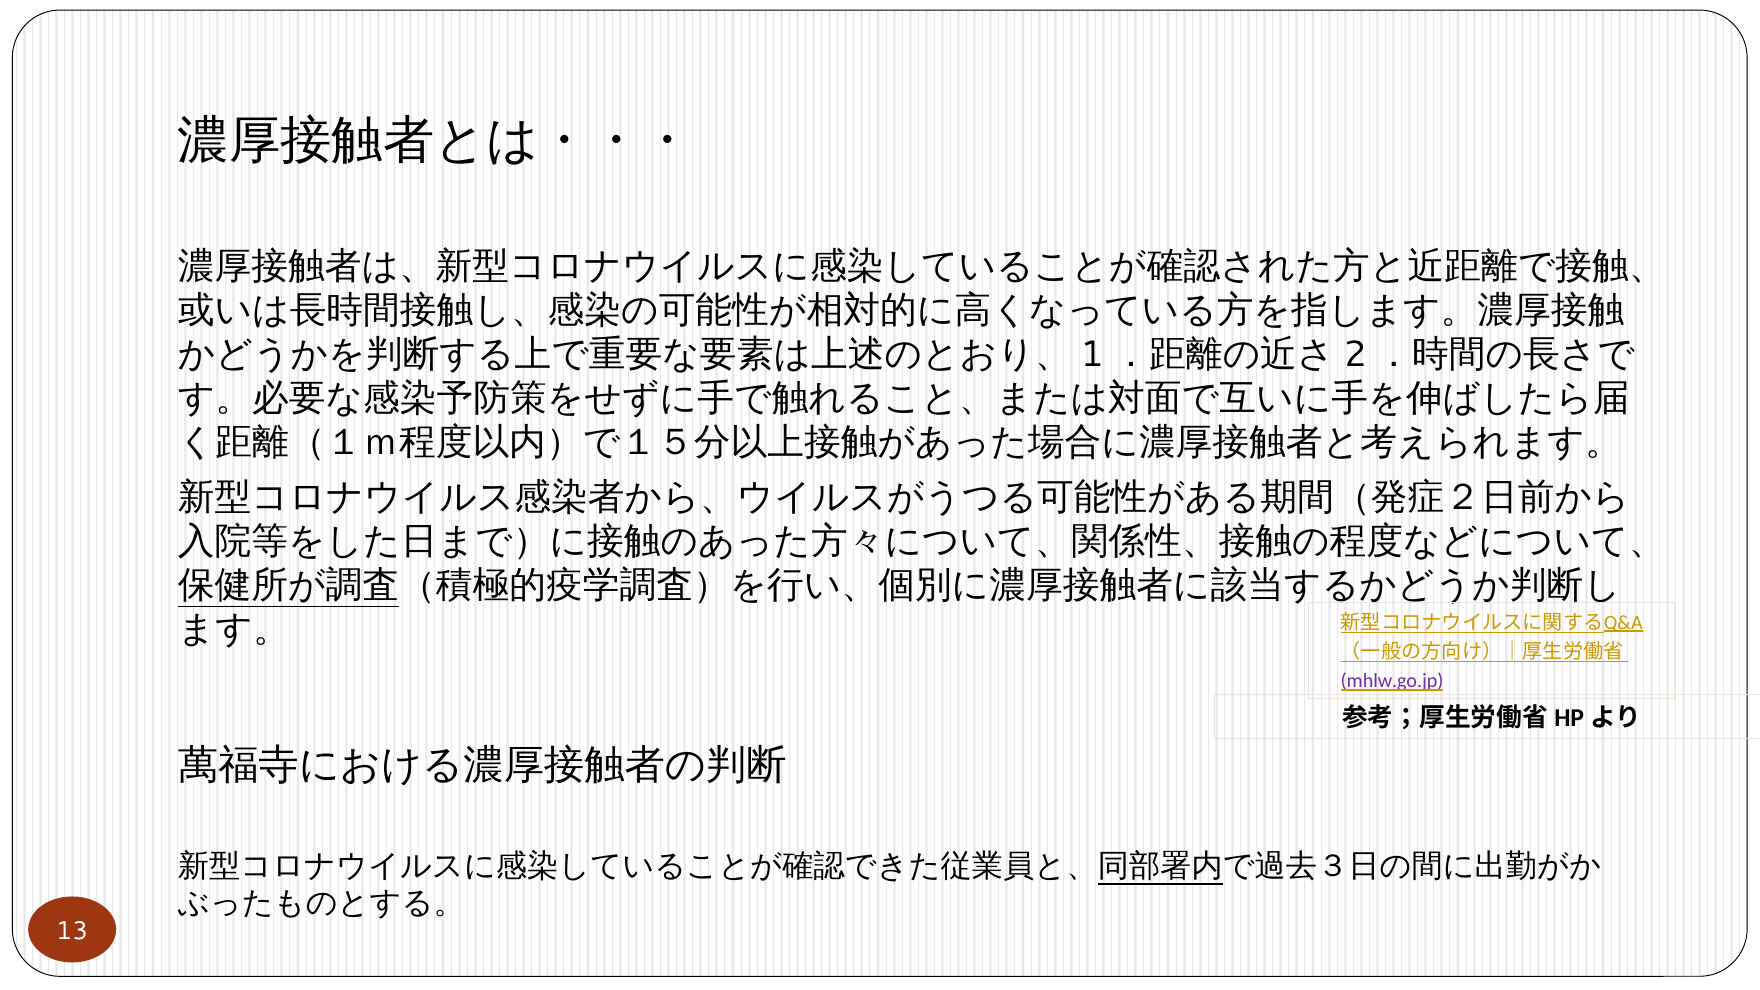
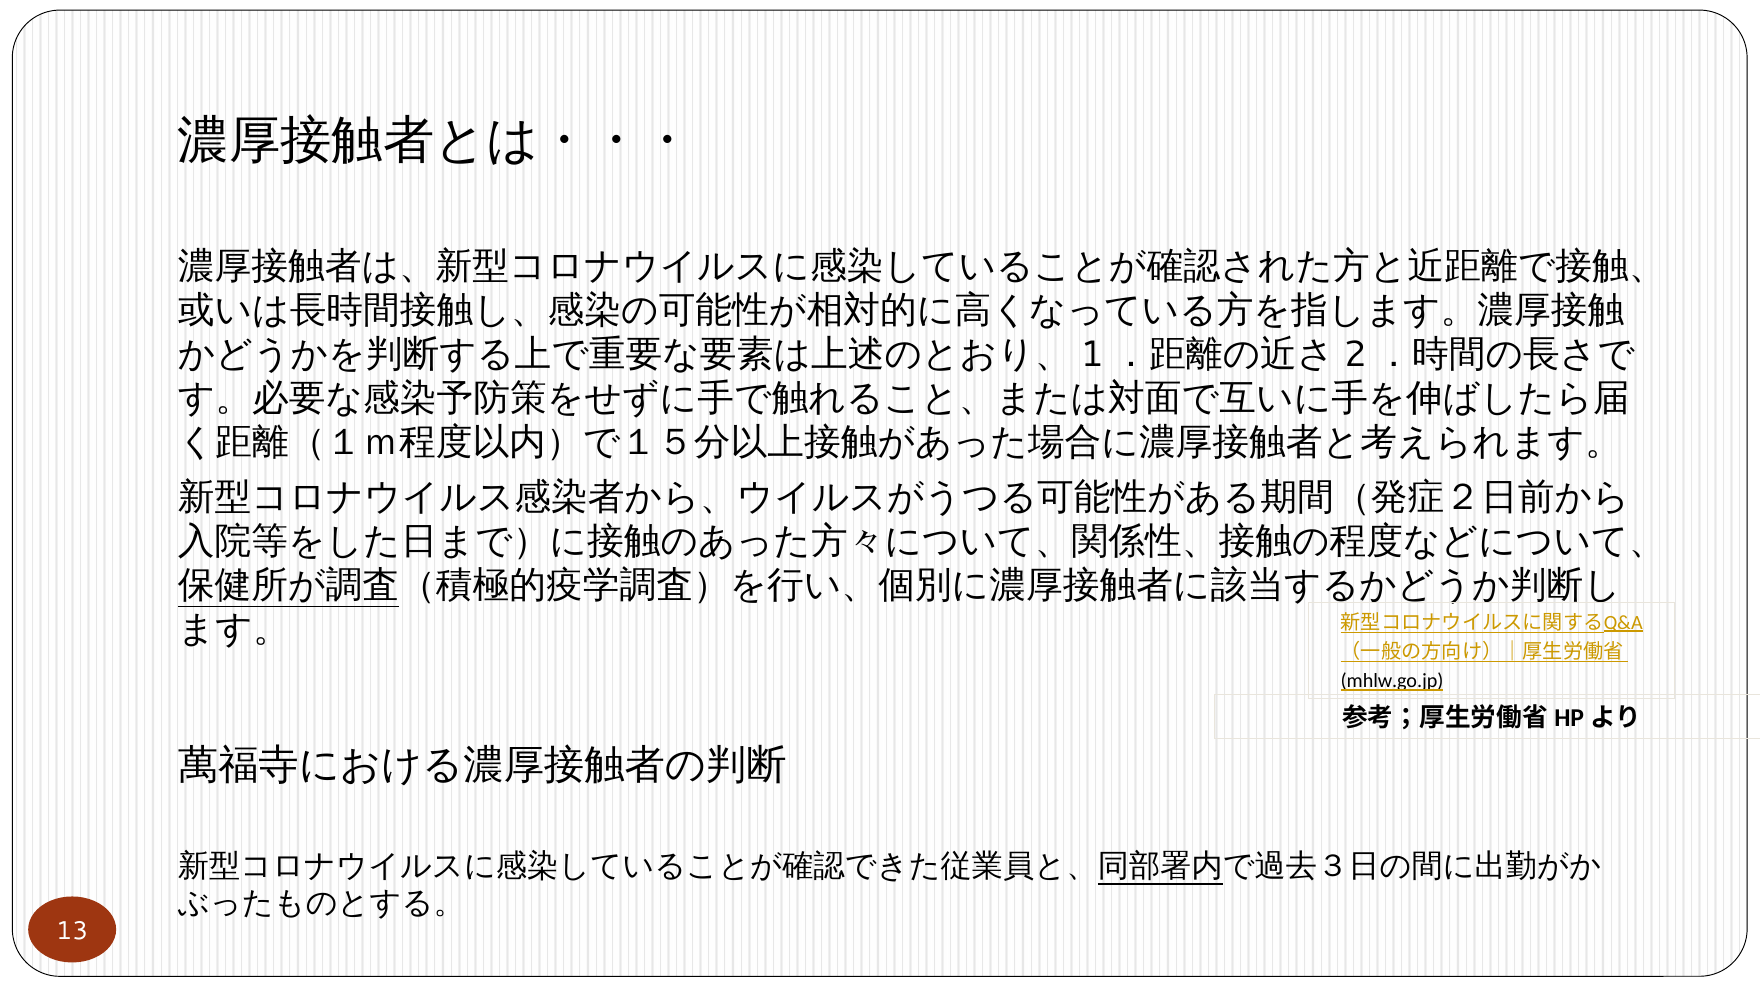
mhlw.go.jp colour: purple -> black (1392, 681)
